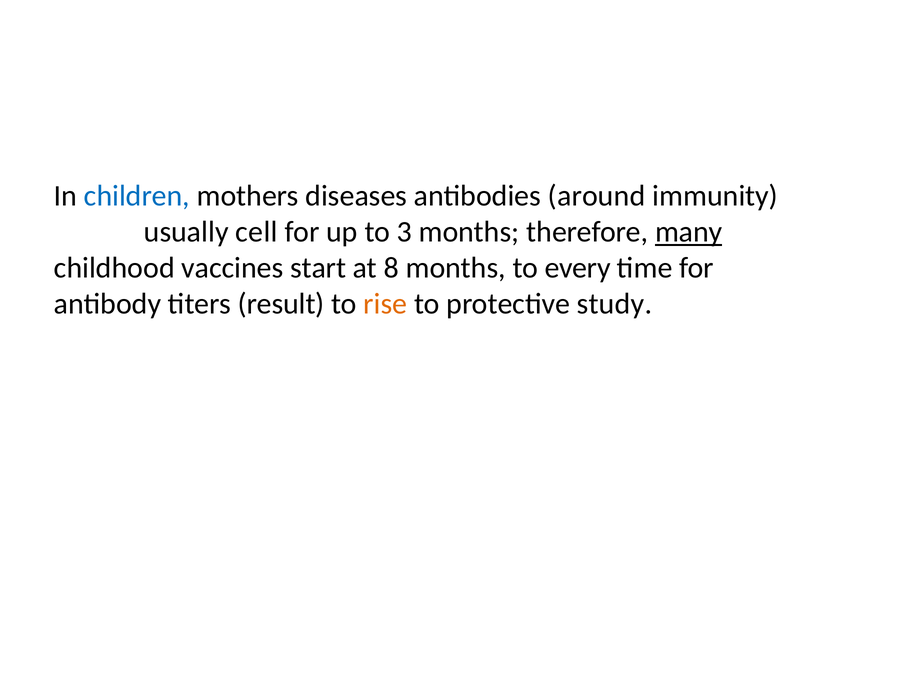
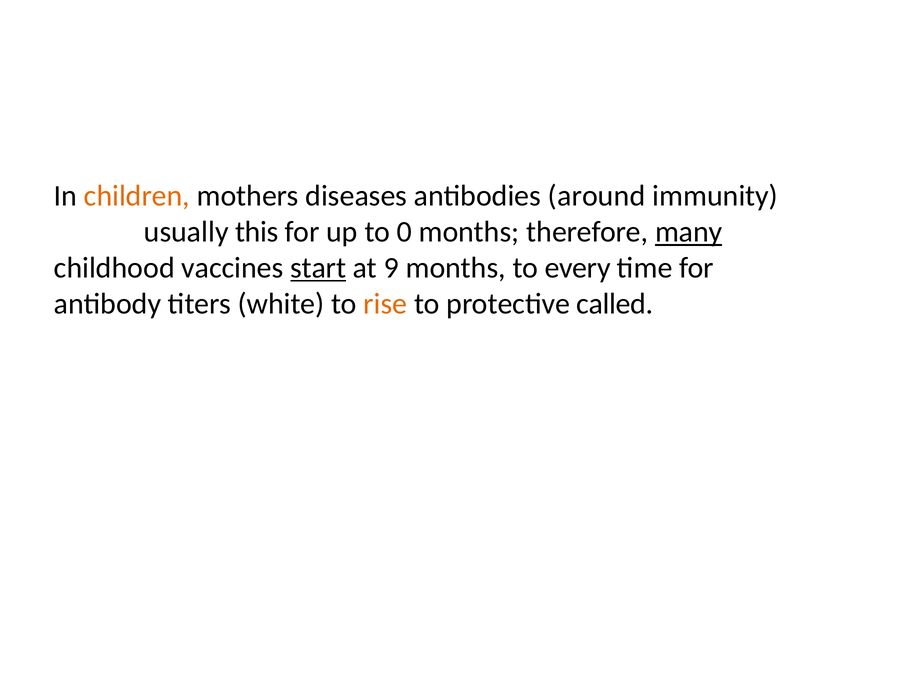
children colour: blue -> orange (137, 196)
cell: cell -> this (257, 232)
3: 3 -> 0 (404, 232)
start underline: none -> present (318, 268)
8: 8 -> 9 (391, 268)
result: result -> white (281, 304)
study: study -> called (615, 304)
